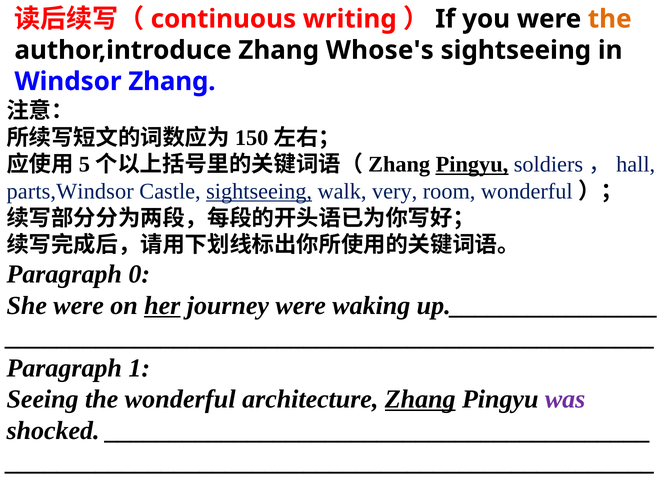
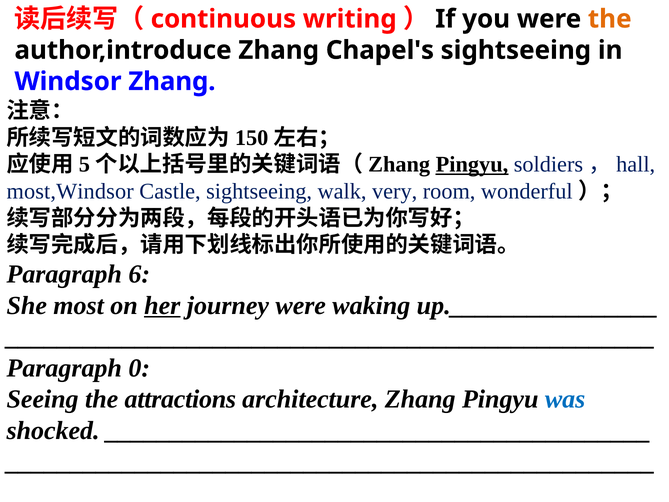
Whose's: Whose's -> Chapel's (380, 50)
parts,Windsor: parts,Windsor -> most,Windsor (70, 191)
sightseeing underline: present -> none (259, 191)
0: 0 -> 6 (139, 274)
She were: were -> most (79, 305)
1: 1 -> 0 (139, 368)
the wonderful: wonderful -> attractions (180, 399)
Zhang underline: present -> none (420, 399)
was colour: purple -> blue (565, 399)
